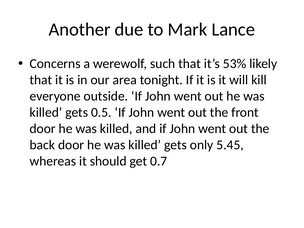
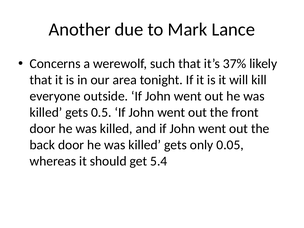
53%: 53% -> 37% (235, 64)
5.45: 5.45 -> 0.05 (230, 145)
0.7: 0.7 -> 5.4 (159, 161)
